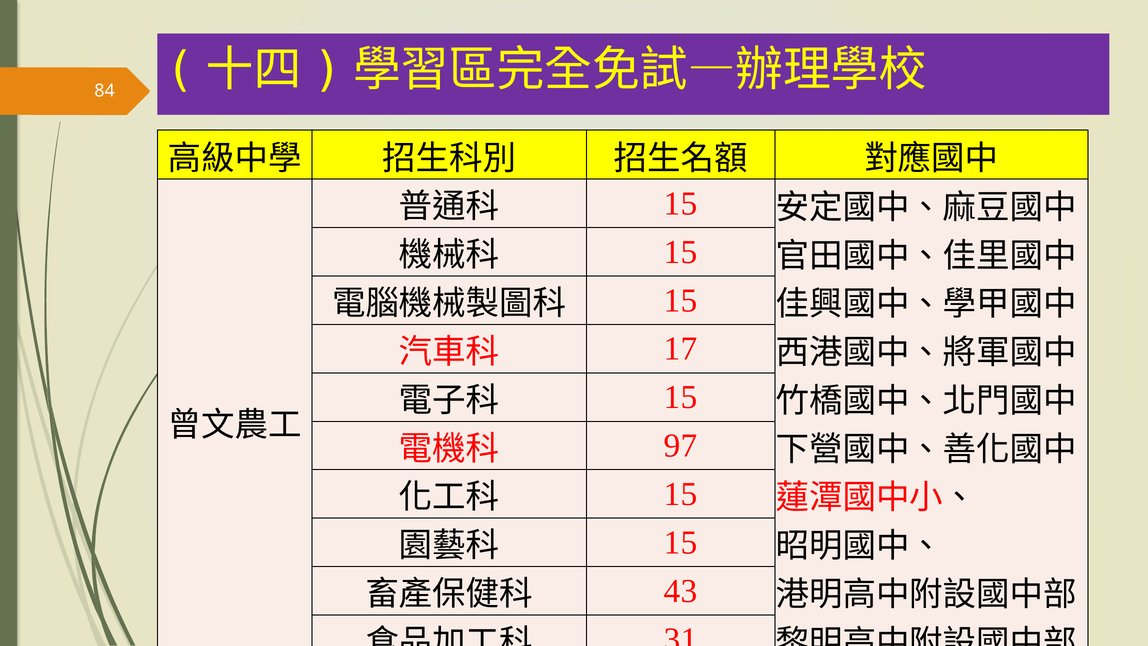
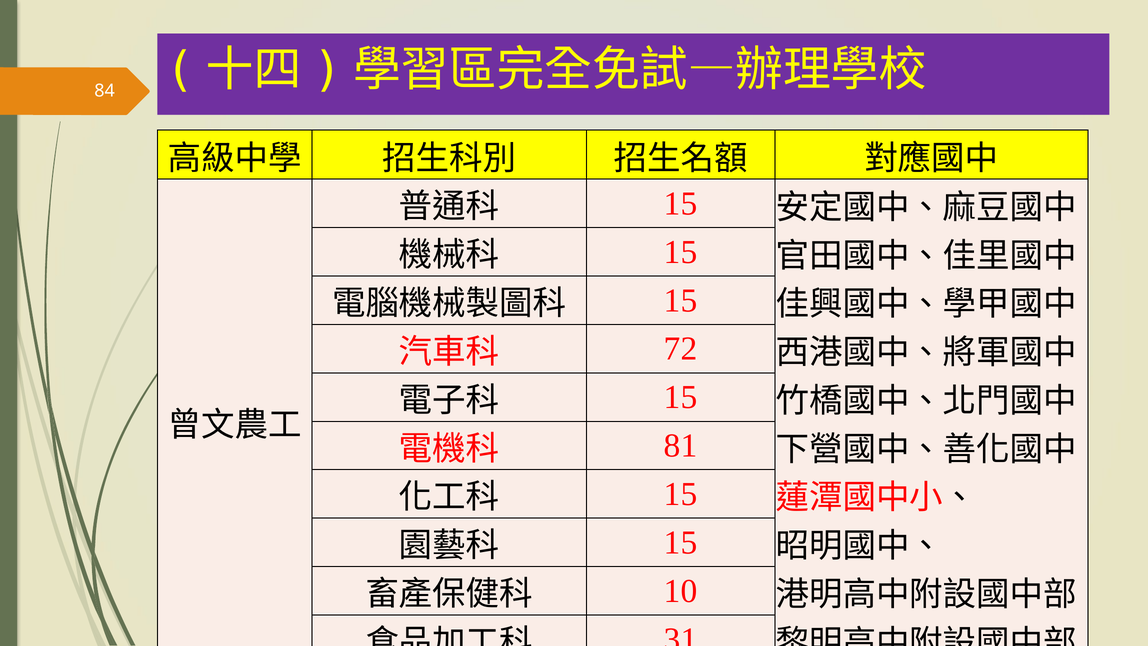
17: 17 -> 72 (681, 349)
97: 97 -> 81 (681, 446)
43: 43 -> 10 (681, 591)
